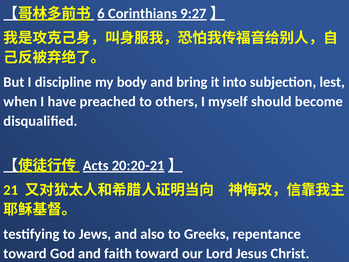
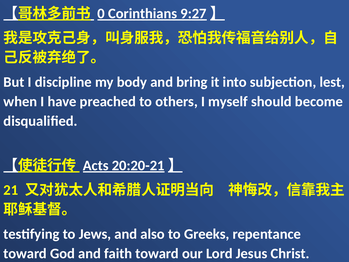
6: 6 -> 0 (101, 14)
